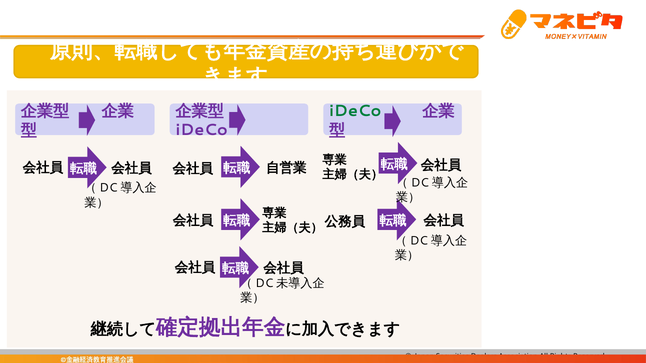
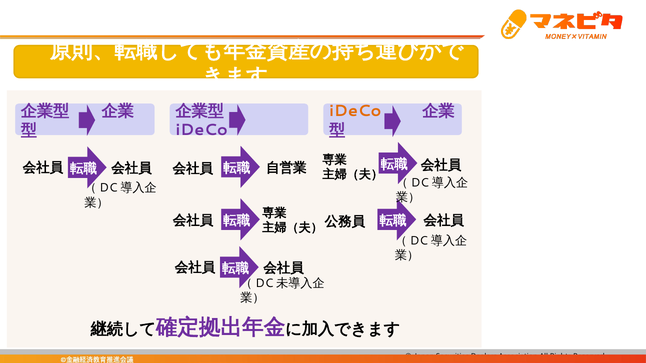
iDeCo colour: green -> orange (355, 111)
